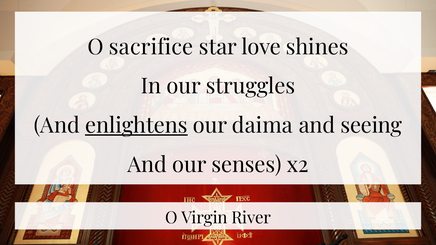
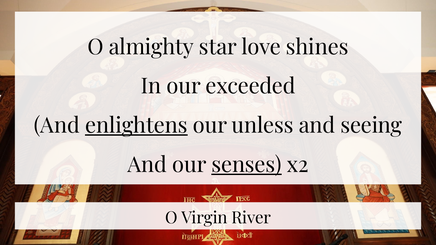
sacrifice: sacrifice -> almighty (151, 47)
struggles: struggles -> exceeded (251, 87)
daima: daima -> unless (262, 126)
senses underline: none -> present (247, 165)
